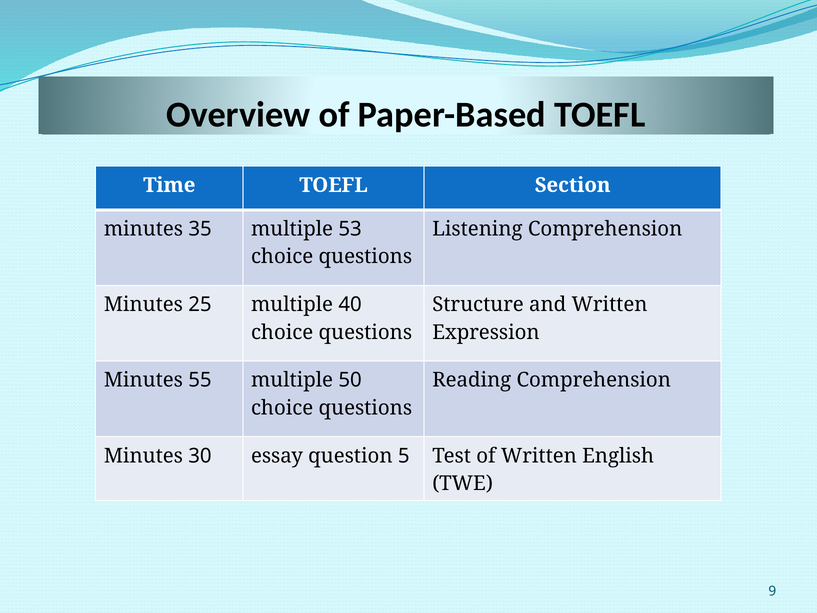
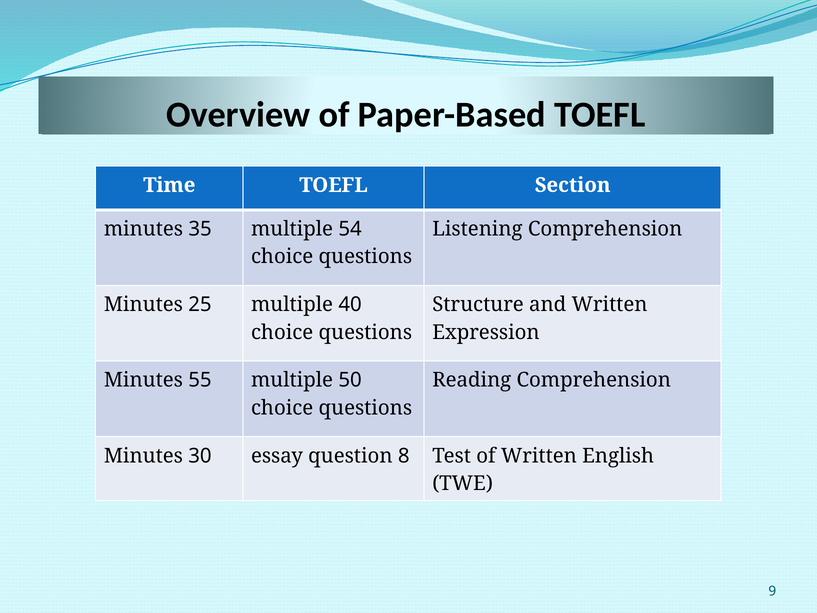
53: 53 -> 54 (350, 229)
5: 5 -> 8 (404, 456)
